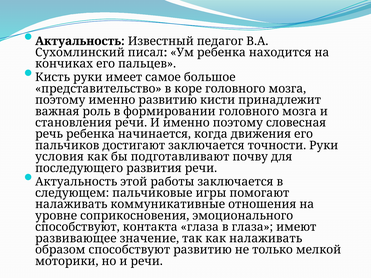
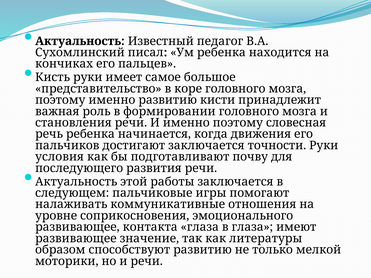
способствуют: способствуют -> развивающее (77, 227)
как налаживать: налаживать -> литературы (266, 239)
